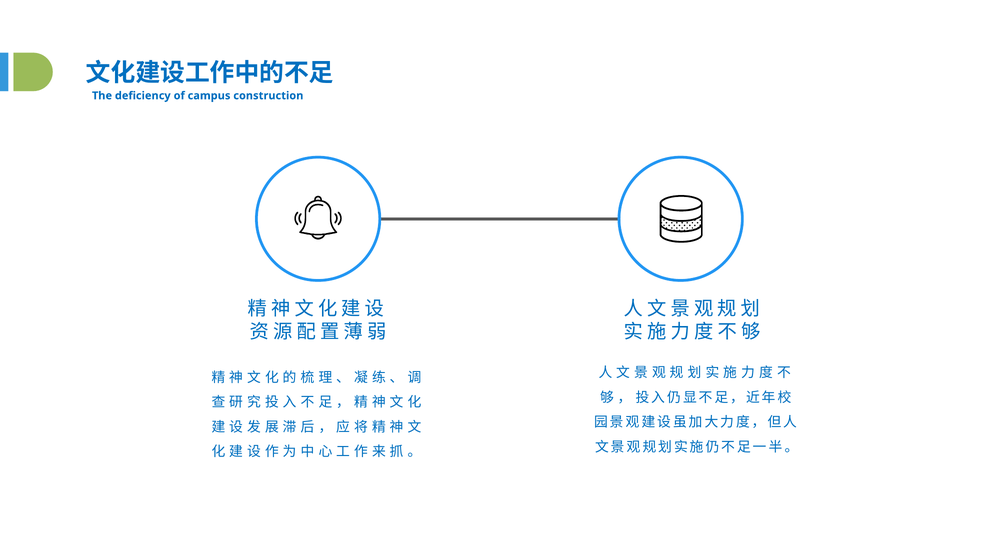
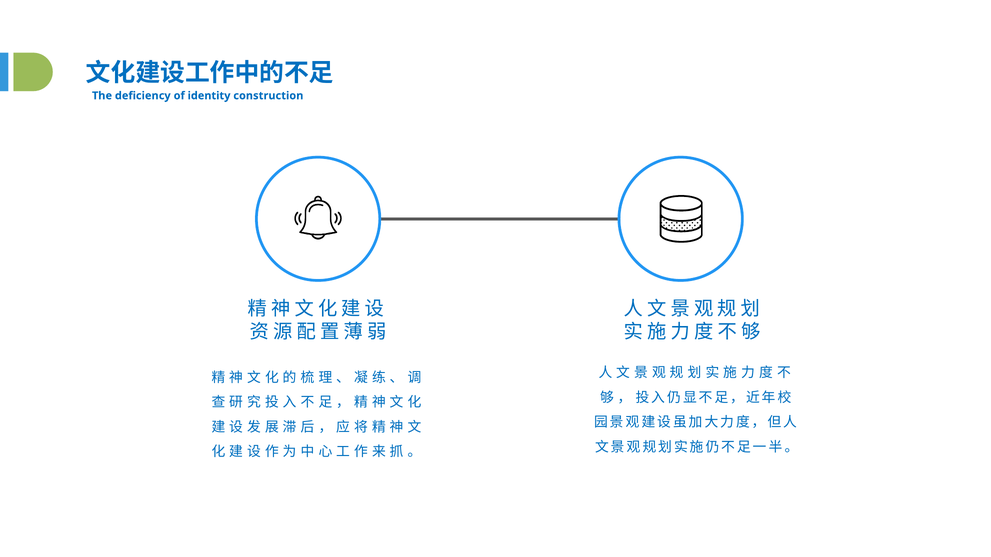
campus: campus -> identity (209, 96)
